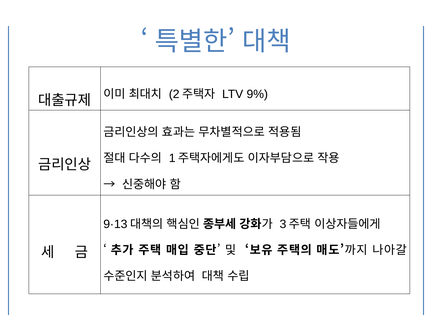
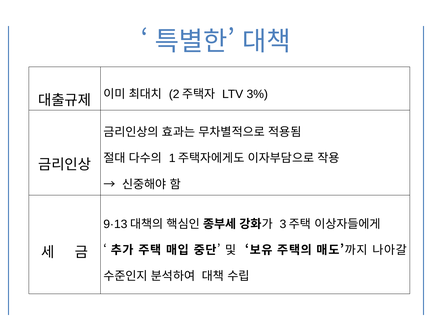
9%: 9% -> 3% (257, 94)
